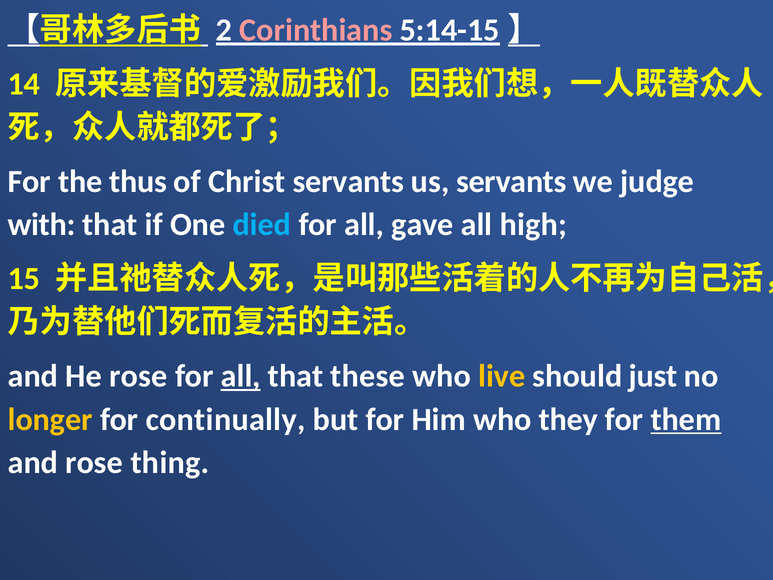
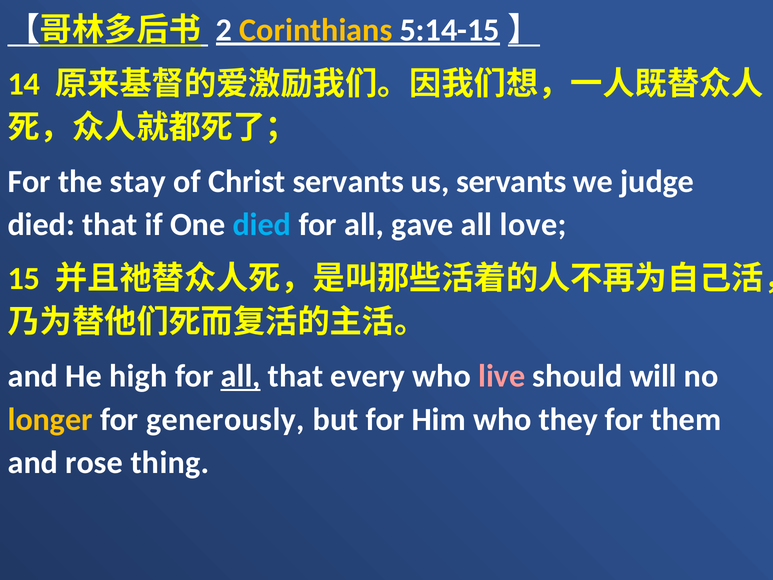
Corinthians colour: pink -> yellow (316, 30)
thus: thus -> stay (138, 181)
with: with -> died (41, 225)
high: high -> love (533, 225)
He rose: rose -> high (138, 376)
these: these -> every (368, 376)
live colour: yellow -> pink (502, 376)
just: just -> will (653, 376)
continually: continually -> generously (225, 419)
them underline: present -> none (686, 419)
